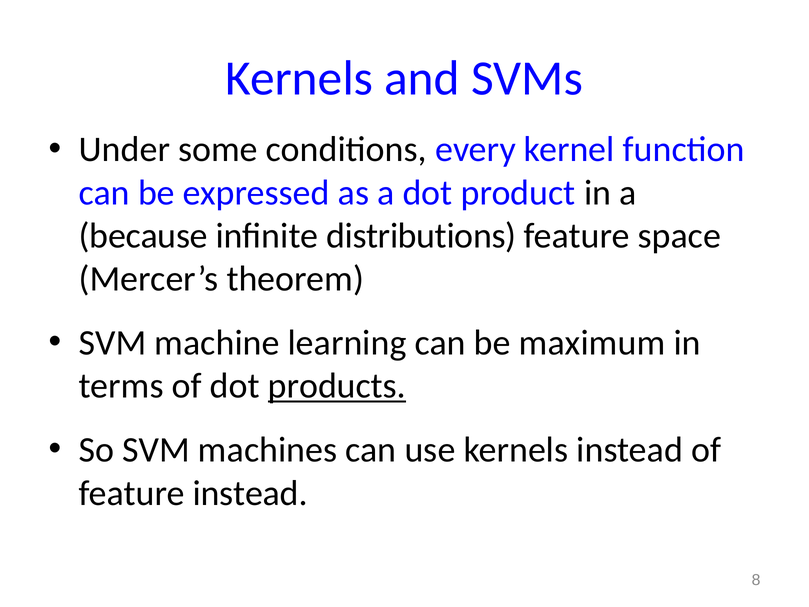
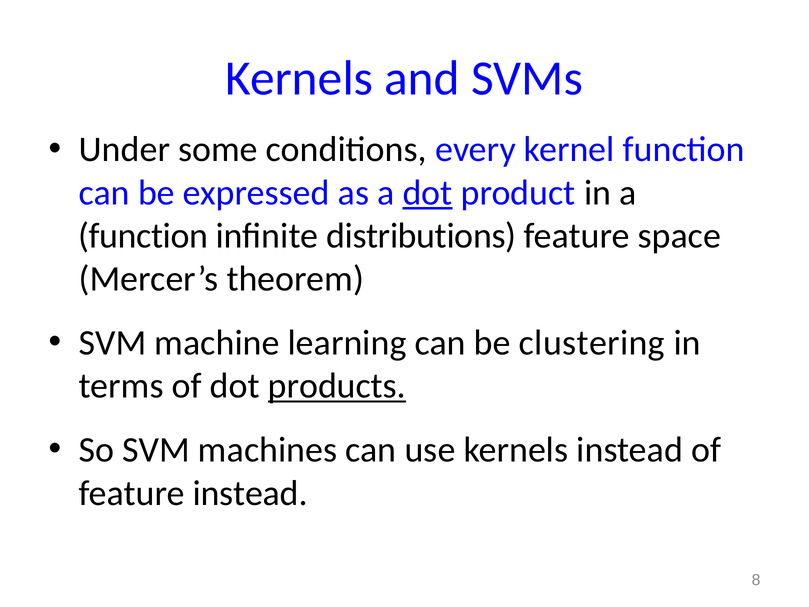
dot underline: none -> present (428, 193)
because: because -> function (143, 236)
maximum: maximum -> clustering (592, 343)
